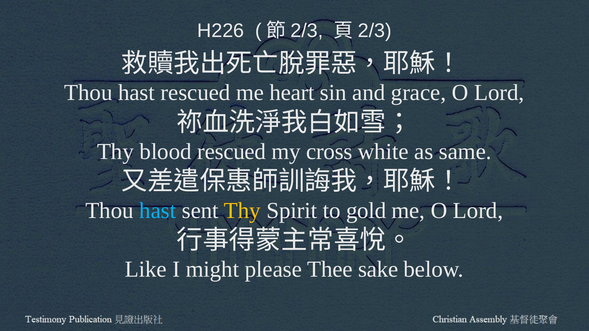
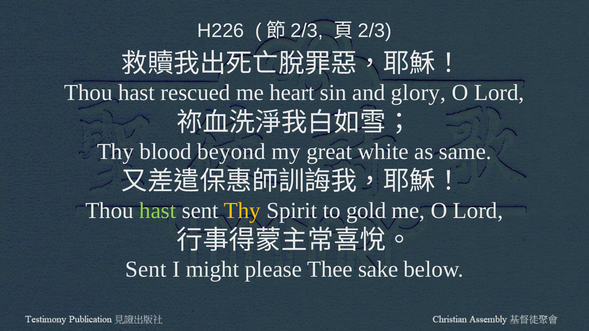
grace: grace -> glory (418, 93)
blood rescued: rescued -> beyond (231, 152)
cross: cross -> great (329, 152)
hast colour: light blue -> light green (158, 211)
Like: Like -> Sent (146, 270)
